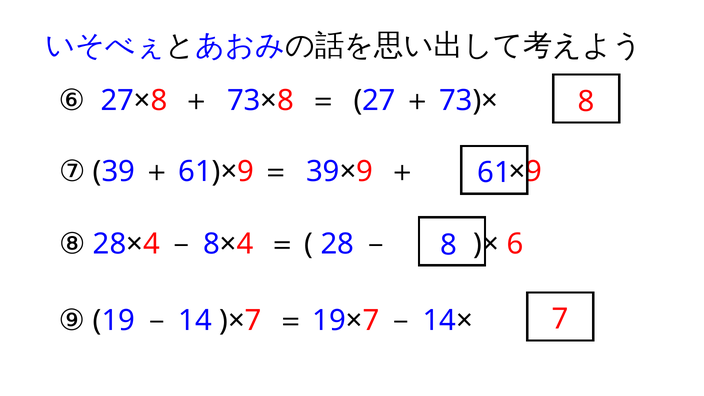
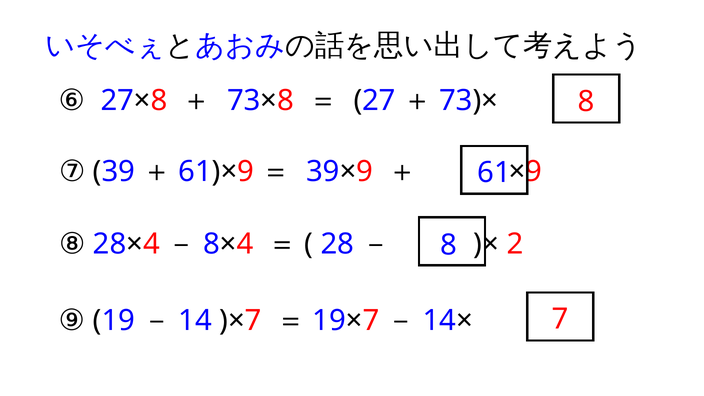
6: 6 -> 2 (515, 244)
